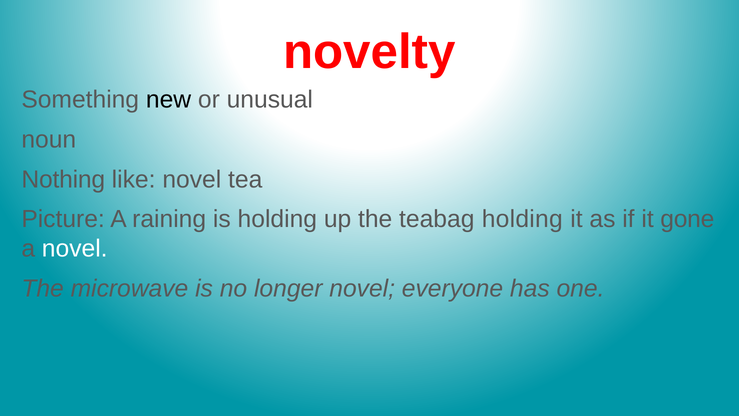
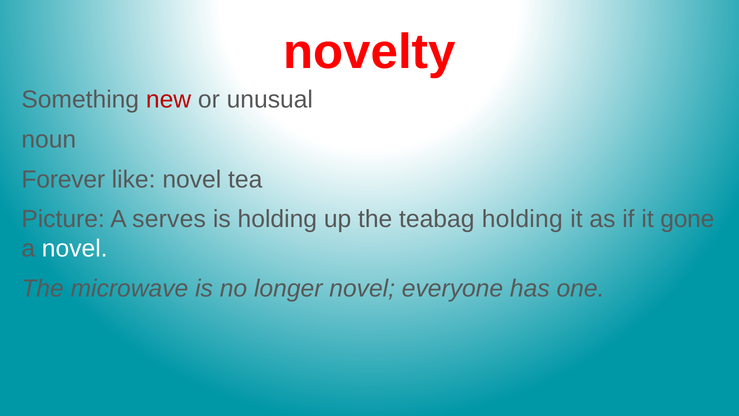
new colour: black -> red (169, 100)
Nothing: Nothing -> Forever (63, 179)
raining: raining -> serves (169, 219)
